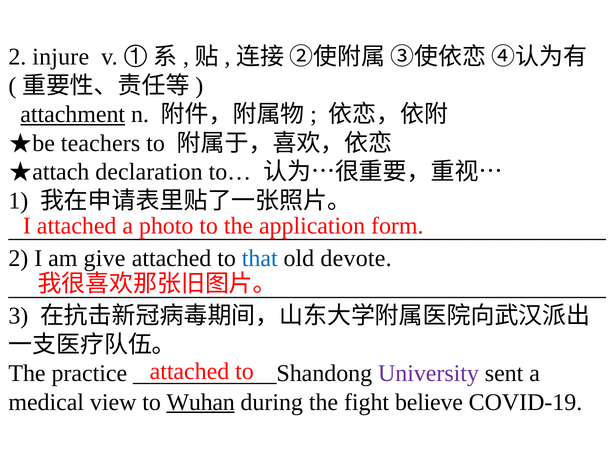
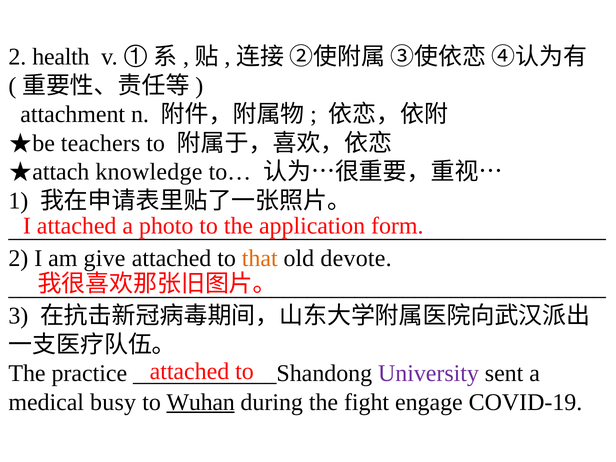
injure: injure -> health (61, 57)
attachment underline: present -> none (73, 115)
declaration: declaration -> knowledge (149, 172)
that colour: blue -> orange (260, 258)
view: view -> busy (113, 402)
believe: believe -> engage (429, 402)
